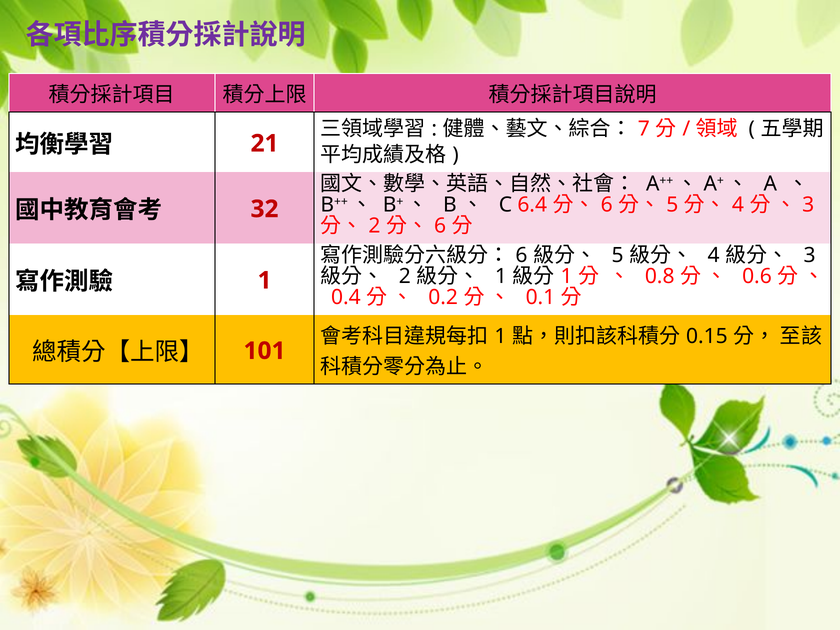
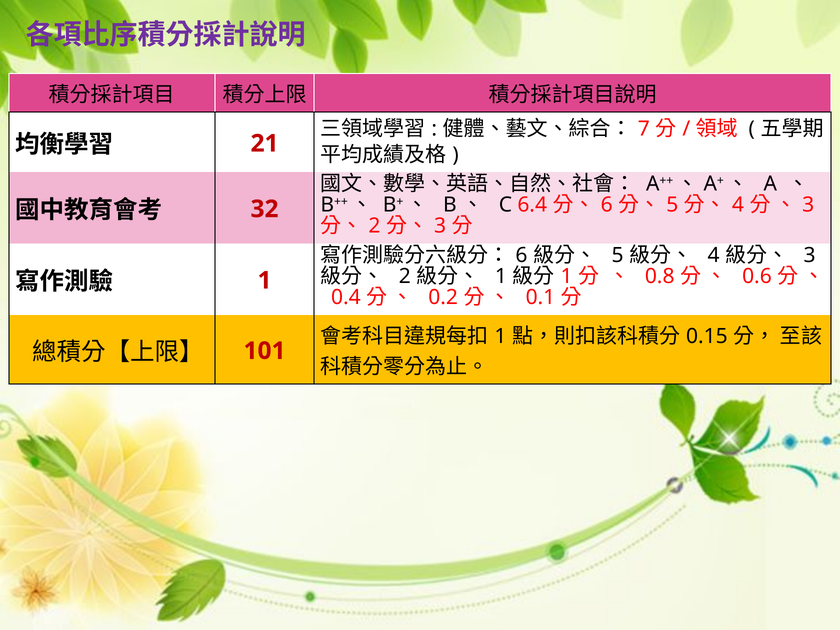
6: 6 -> 3 (440, 226)
